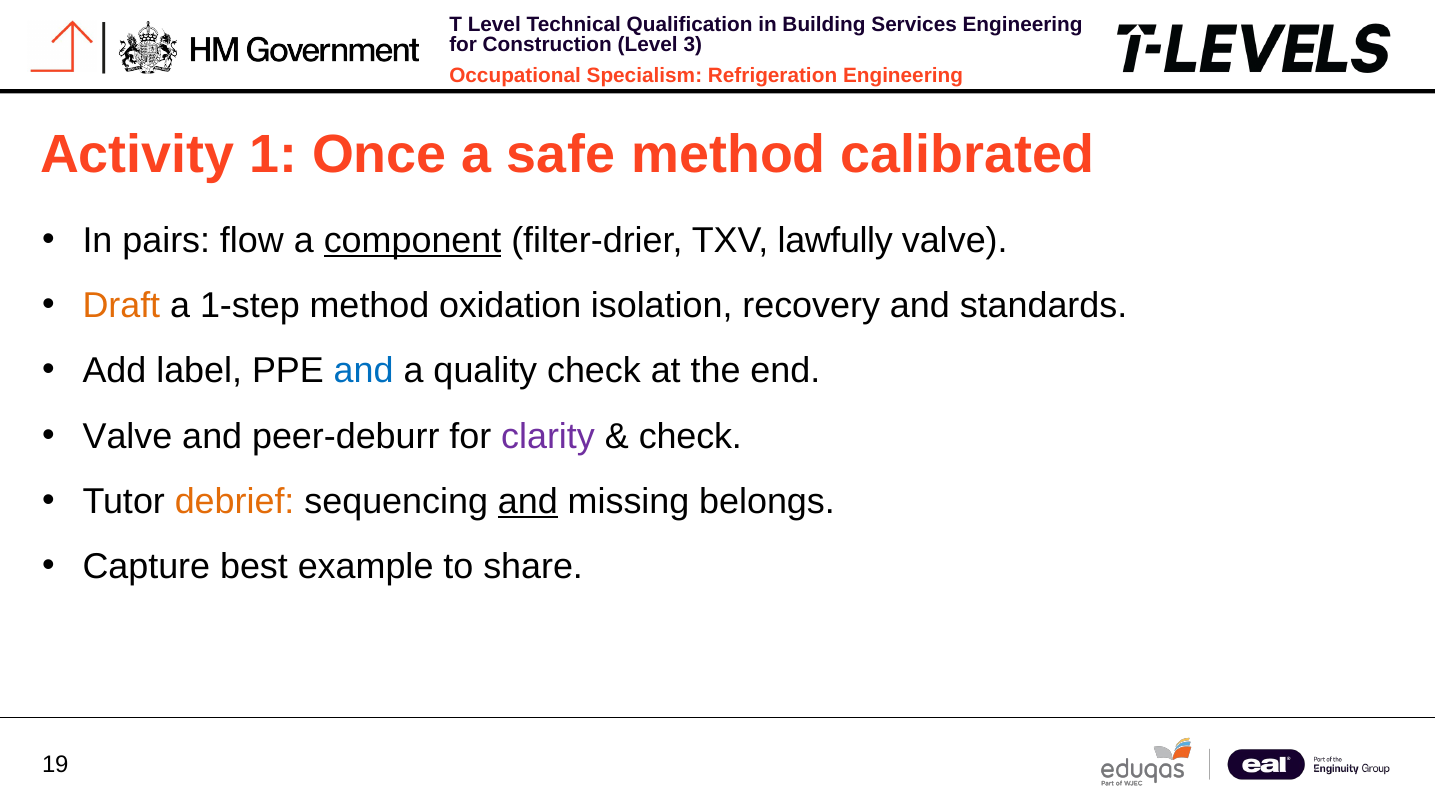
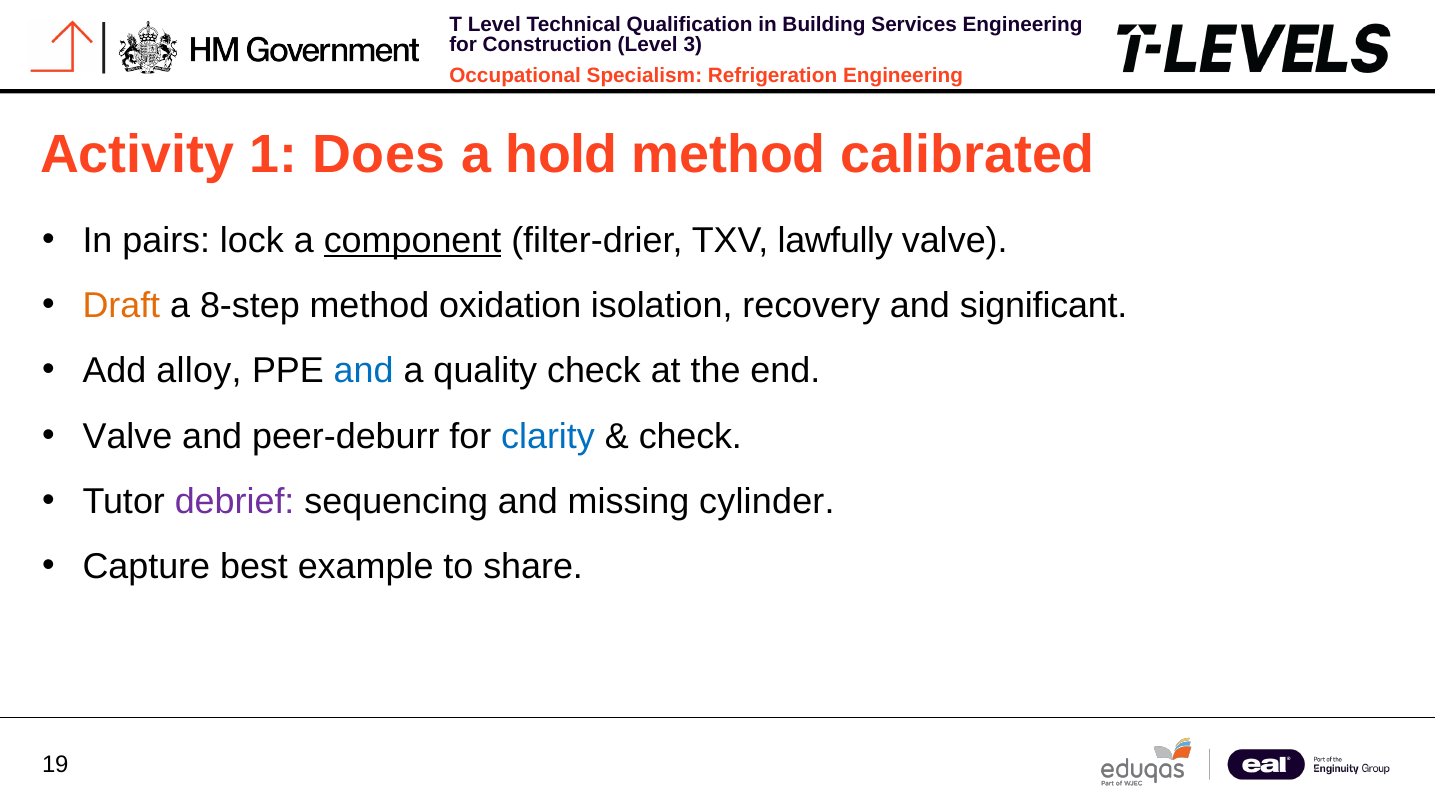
Once: Once -> Does (379, 155)
safe: safe -> hold (562, 155)
flow: flow -> lock (252, 241)
1‑step: 1‑step -> 8‑step (250, 306)
standards: standards -> significant (1044, 306)
label: label -> alloy (199, 371)
clarity colour: purple -> blue (548, 436)
debrief colour: orange -> purple (235, 502)
and underline: present -> none (528, 502)
belongs: belongs -> cylinder (767, 502)
